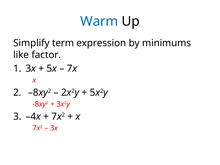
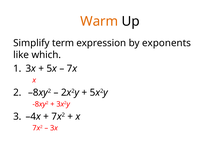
Warm colour: blue -> orange (99, 21)
minimums: minimums -> exponents (167, 43)
factor: factor -> which (46, 55)
